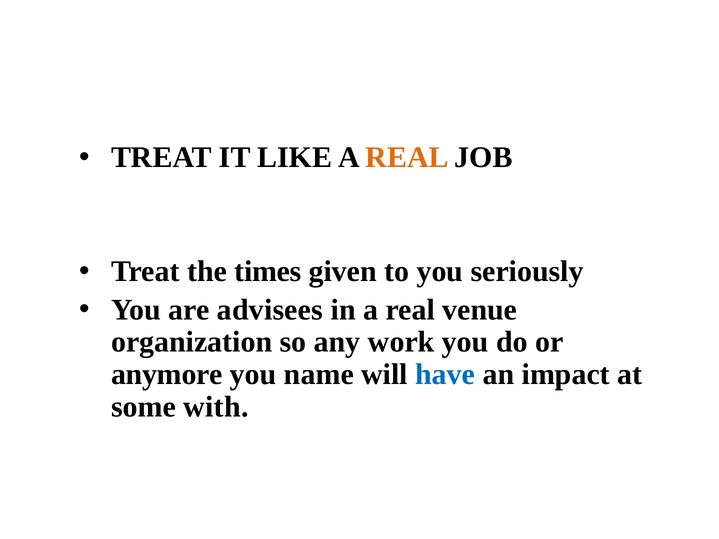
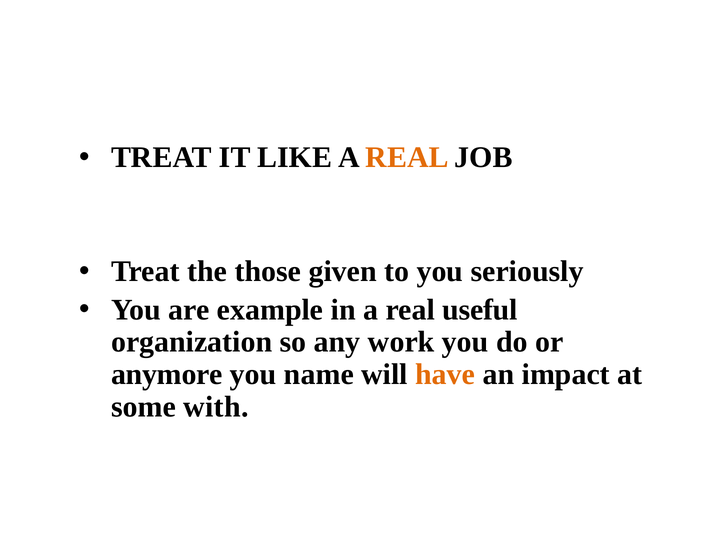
times: times -> those (268, 272)
advisees: advisees -> example (270, 310)
venue: venue -> useful (480, 310)
have colour: blue -> orange (445, 374)
